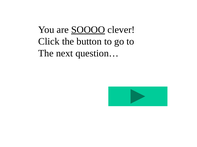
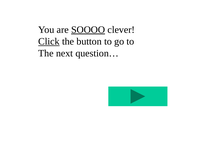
Click underline: none -> present (49, 42)
